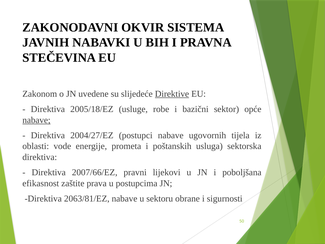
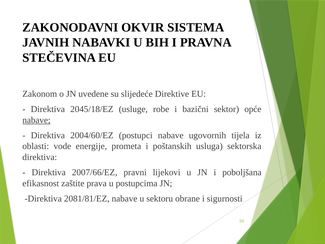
Direktive underline: present -> none (172, 94)
2005/18/EZ: 2005/18/EZ -> 2045/18/EZ (92, 109)
2004/27/EZ: 2004/27/EZ -> 2004/60/EZ (92, 135)
2063/81/EZ: 2063/81/EZ -> 2081/81/EZ (87, 198)
